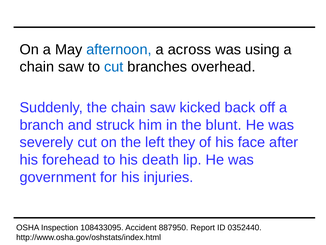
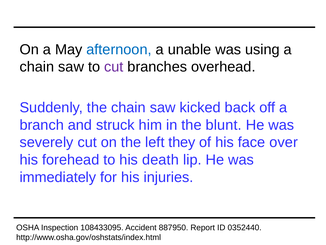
across: across -> unable (190, 49)
cut colour: blue -> purple (114, 67)
after: after -> over (284, 142)
government: government -> immediately (58, 177)
